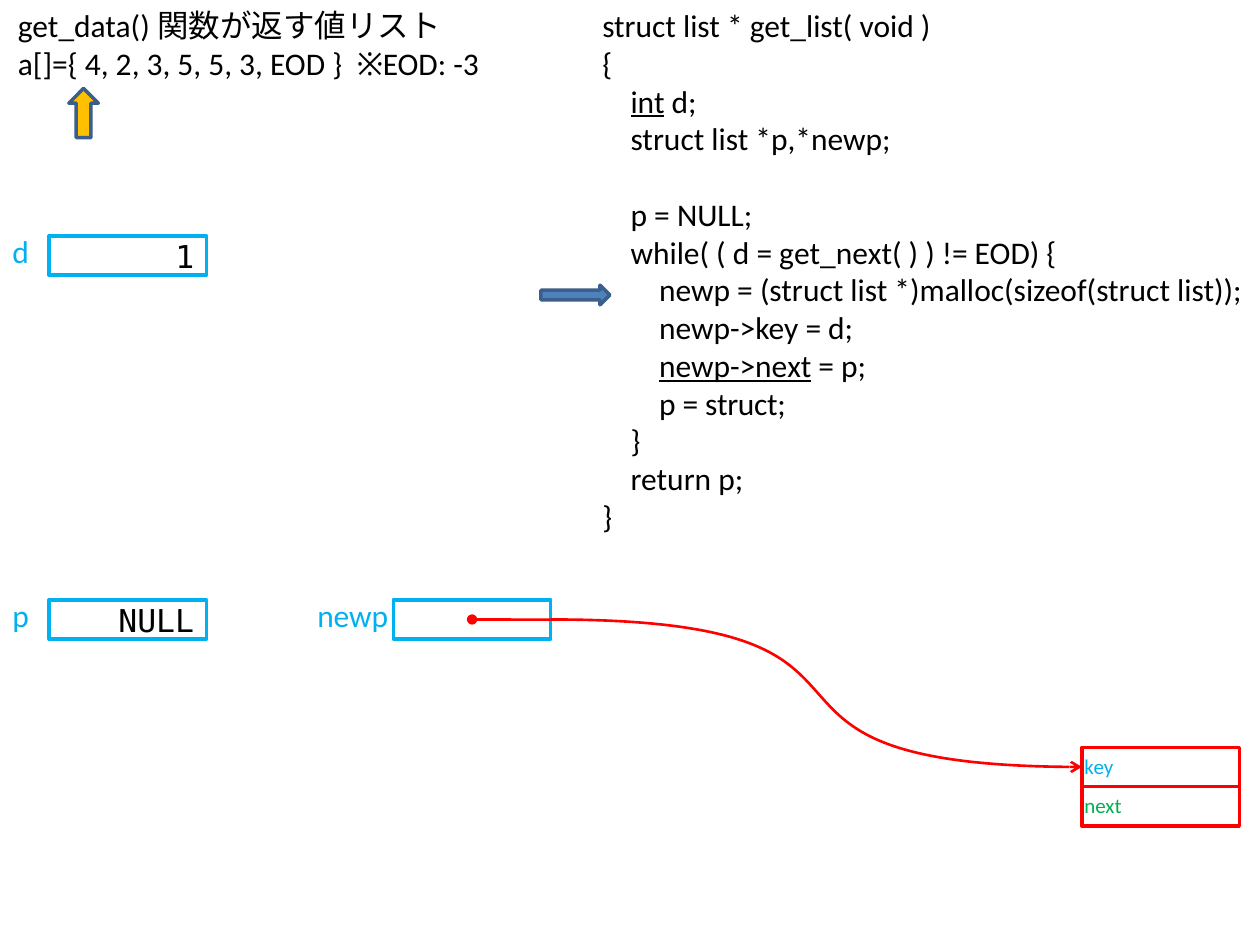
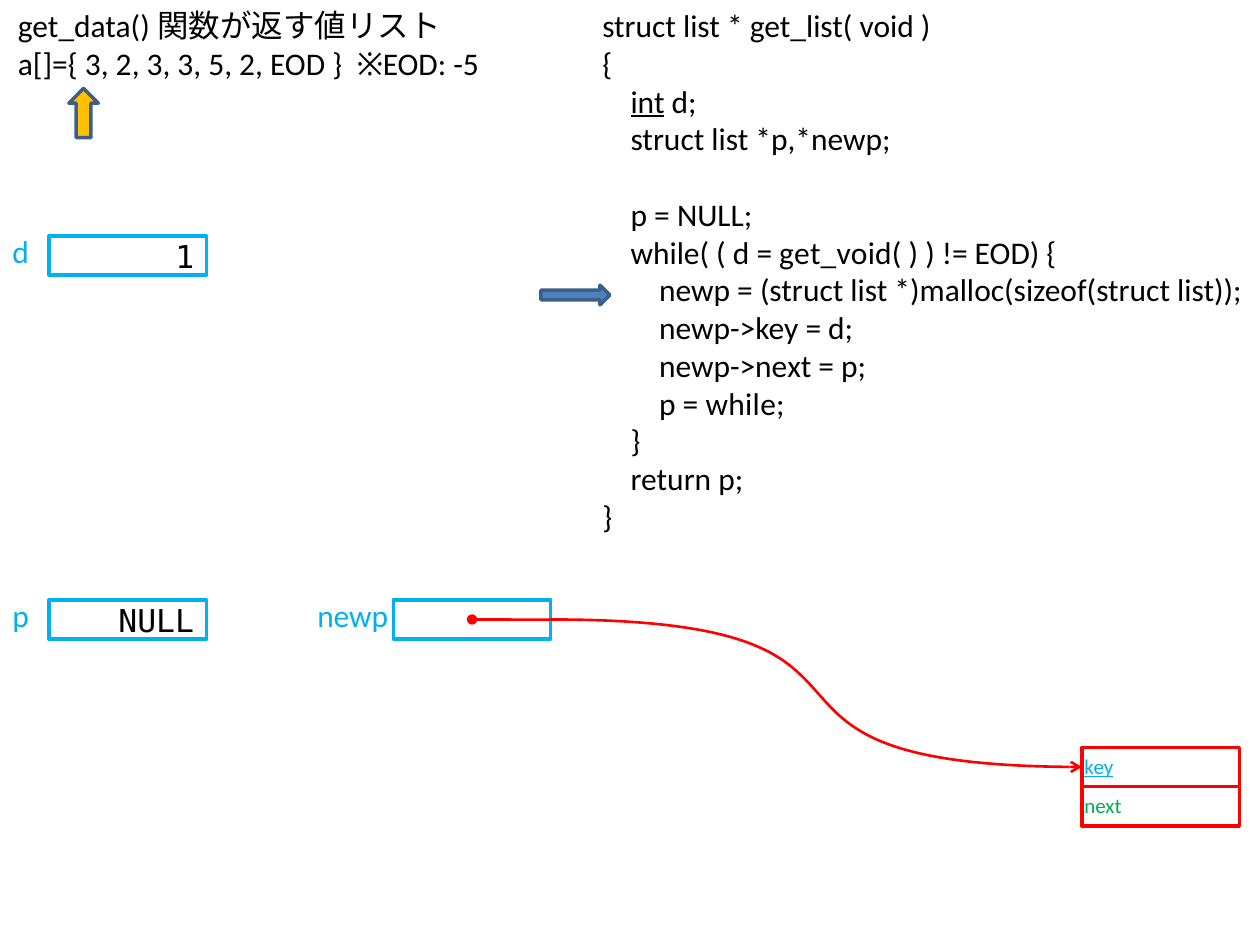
a[]={ 4: 4 -> 3 (97, 65)
3 5: 5 -> 3 (189, 65)
5 3: 3 -> 2 (251, 65)
-3: -3 -> -5 (466, 65)
get_next(: get_next( -> get_void( (840, 254)
newp->next underline: present -> none (735, 367)
struct: struct -> while (745, 405)
key underline: none -> present (1099, 768)
